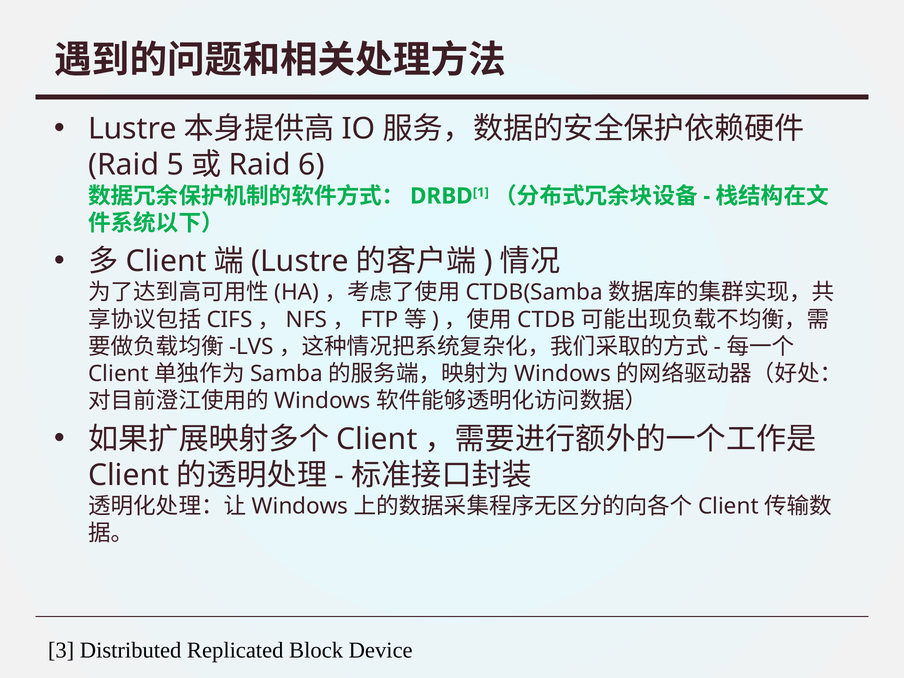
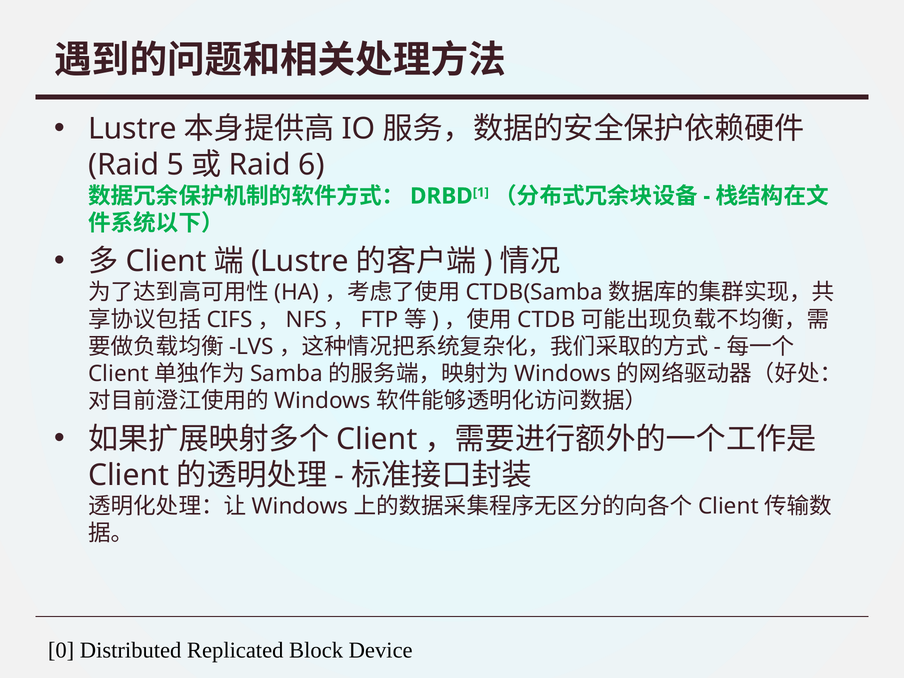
3: 3 -> 0 (61, 650)
